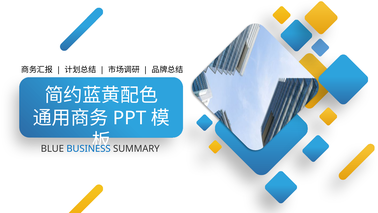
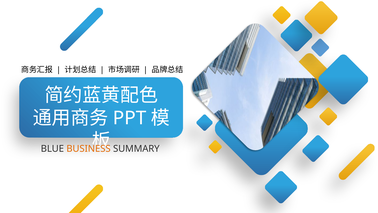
BUSINESS colour: blue -> orange (89, 149)
